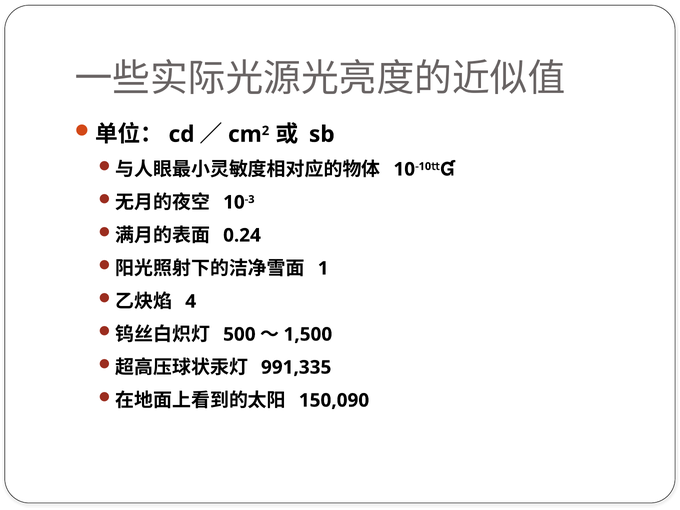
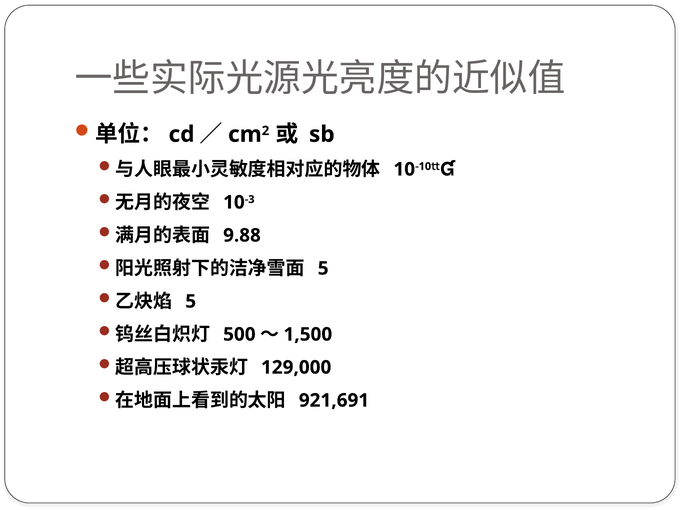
0.24: 0.24 -> 9.88 (242, 235)
1: 1 -> 5 (323, 268)
4: 4 -> 5 (191, 301)
991,335: 991,335 -> 129,000 (296, 367)
150,090: 150,090 -> 921,691 (334, 400)
